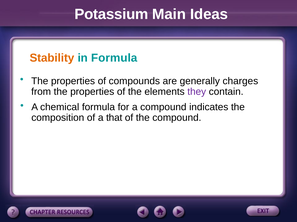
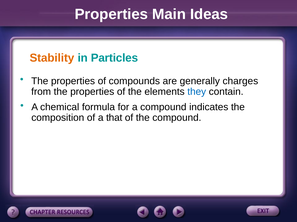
Potassium: Potassium -> Properties (111, 14)
in Formula: Formula -> Particles (114, 58)
they colour: purple -> blue (197, 92)
